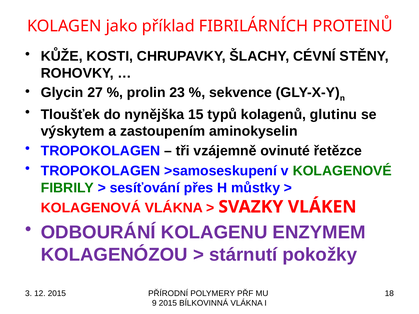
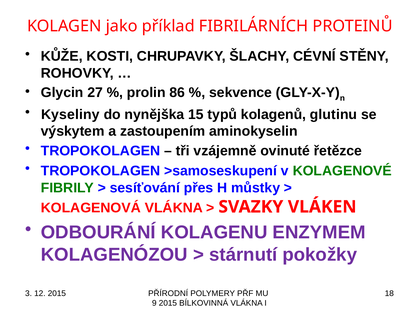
23: 23 -> 86 (177, 93)
Tloušťek: Tloušťek -> Kyseliny (70, 115)
